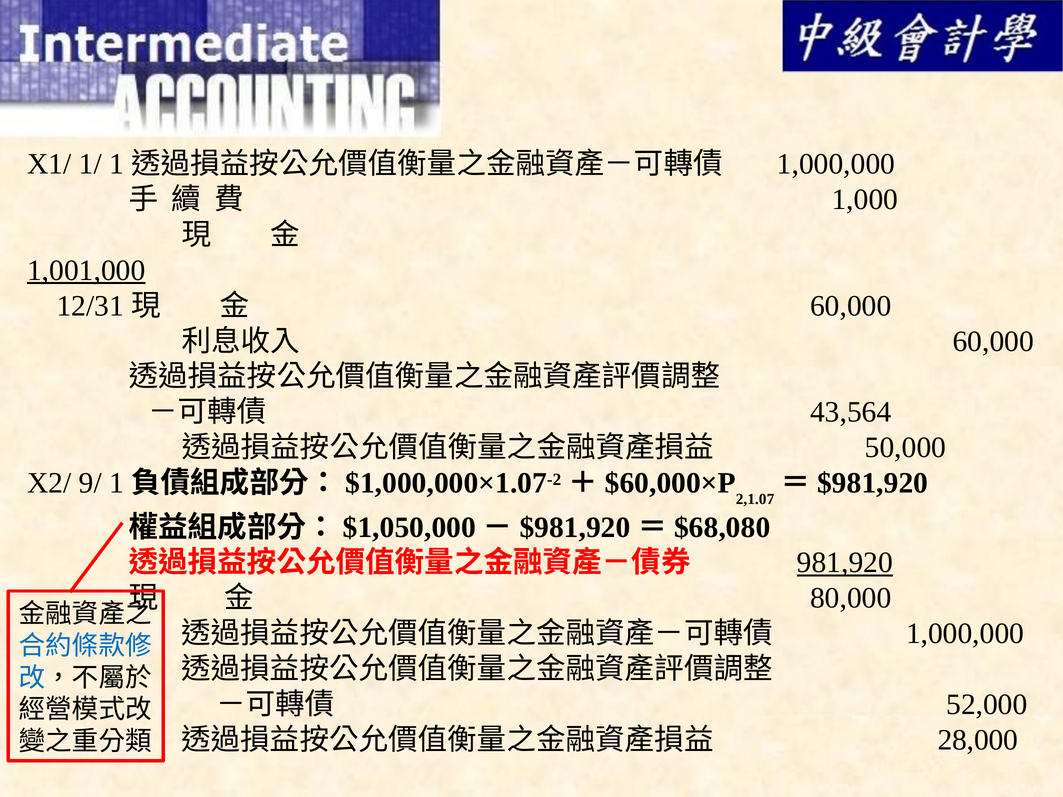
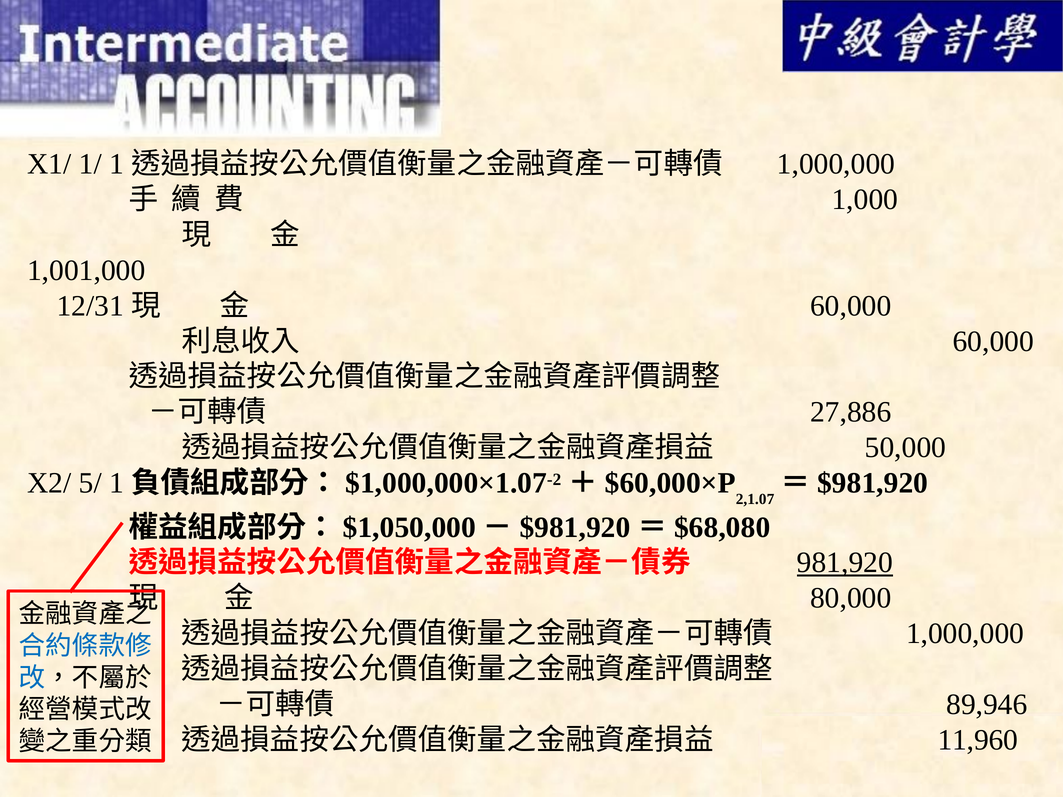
1,001,000 underline: present -> none (86, 270)
43,564: 43,564 -> 27,886 (851, 412)
9/: 9/ -> 5/ (90, 483)
52,000: 52,000 -> 89,946 (987, 705)
28,000: 28,000 -> 11,960 (978, 740)
